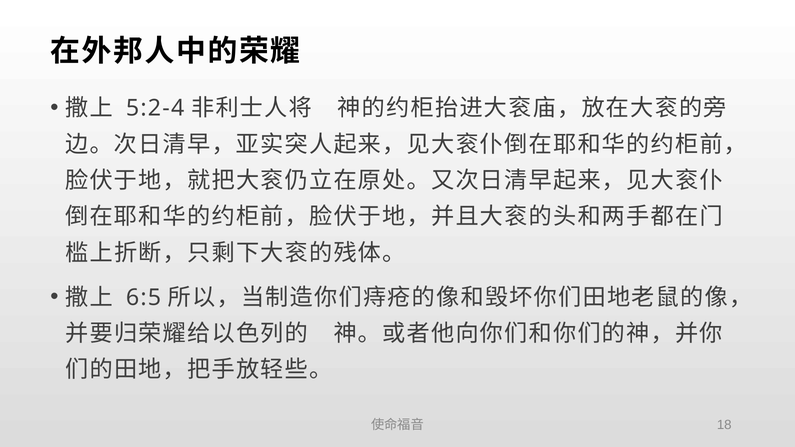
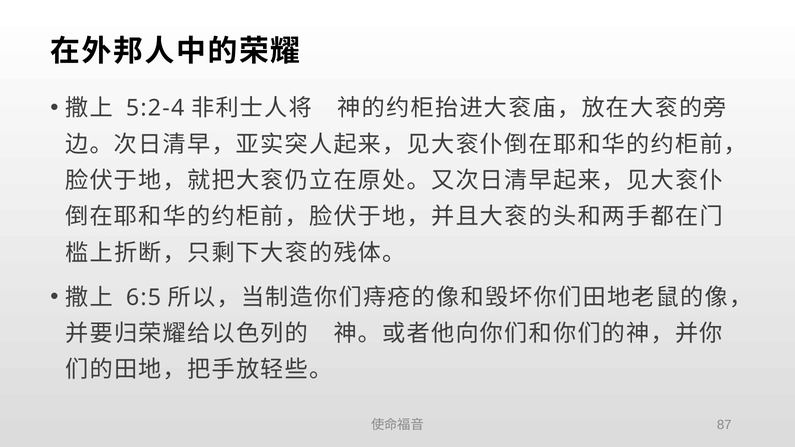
18: 18 -> 87 (724, 425)
